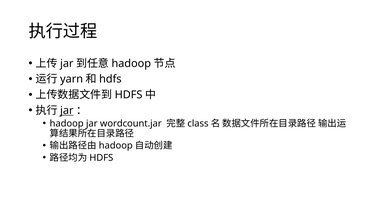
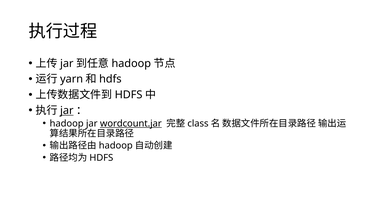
wordcount.jar underline: none -> present (131, 123)
